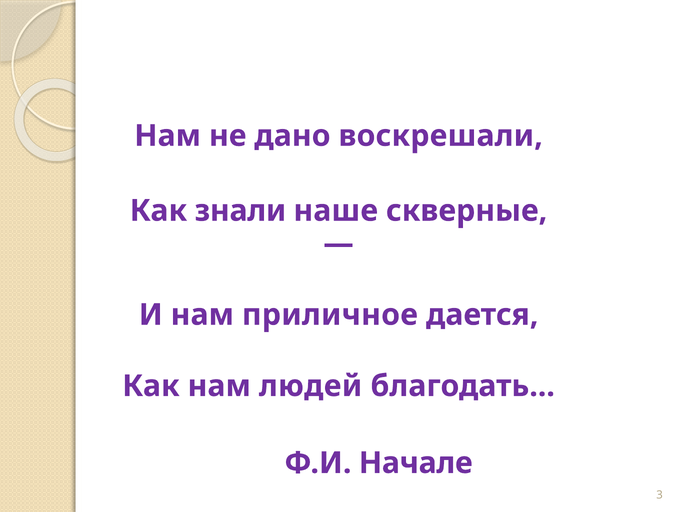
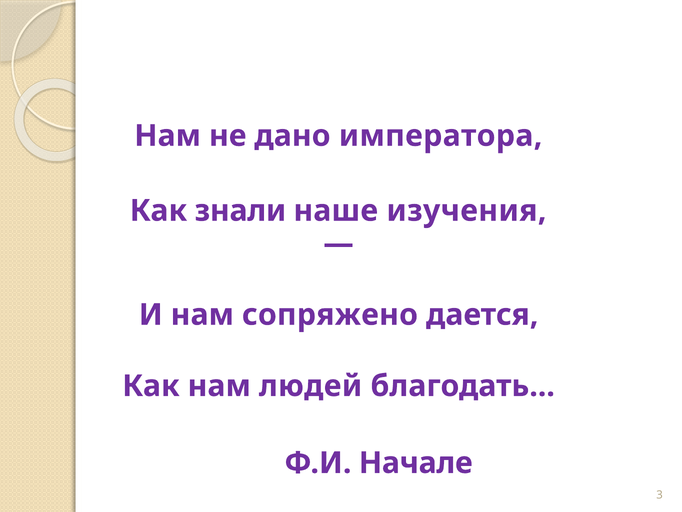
воскрешали: воскрешали -> императора (441, 136)
скверные: скверные -> изучения (466, 211)
приличное: приличное -> сопряжено (330, 314)
